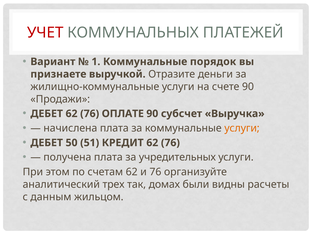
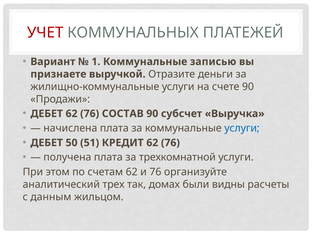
порядок: порядок -> записью (213, 62)
ОПЛАТЕ: ОПЛАТЕ -> СОСТАВ (123, 114)
услуги colour: orange -> blue (242, 128)
учредительных: учредительных -> трехкомнатной (177, 157)
